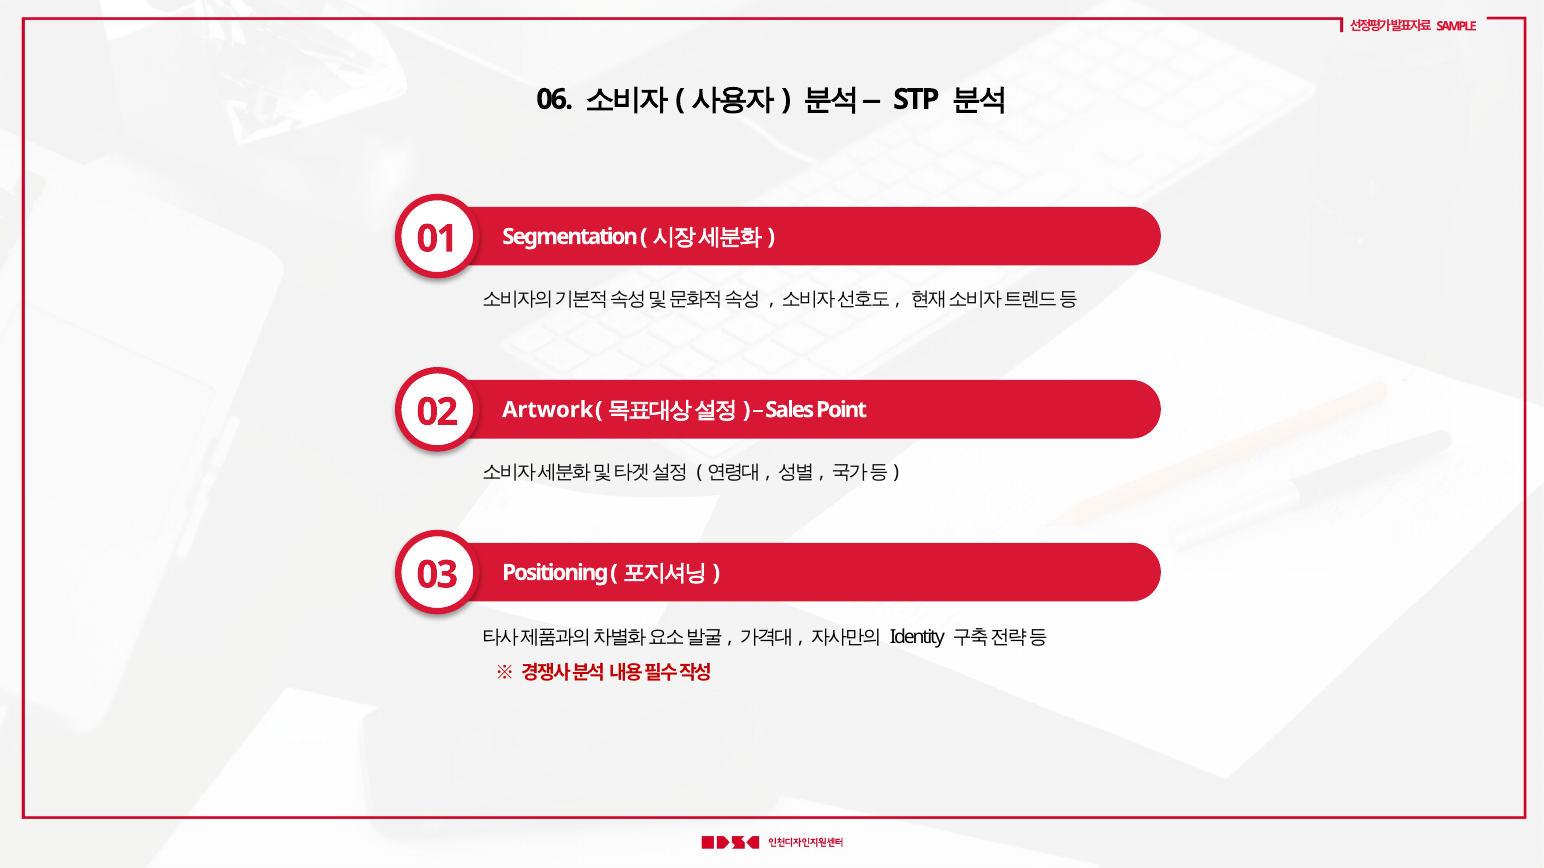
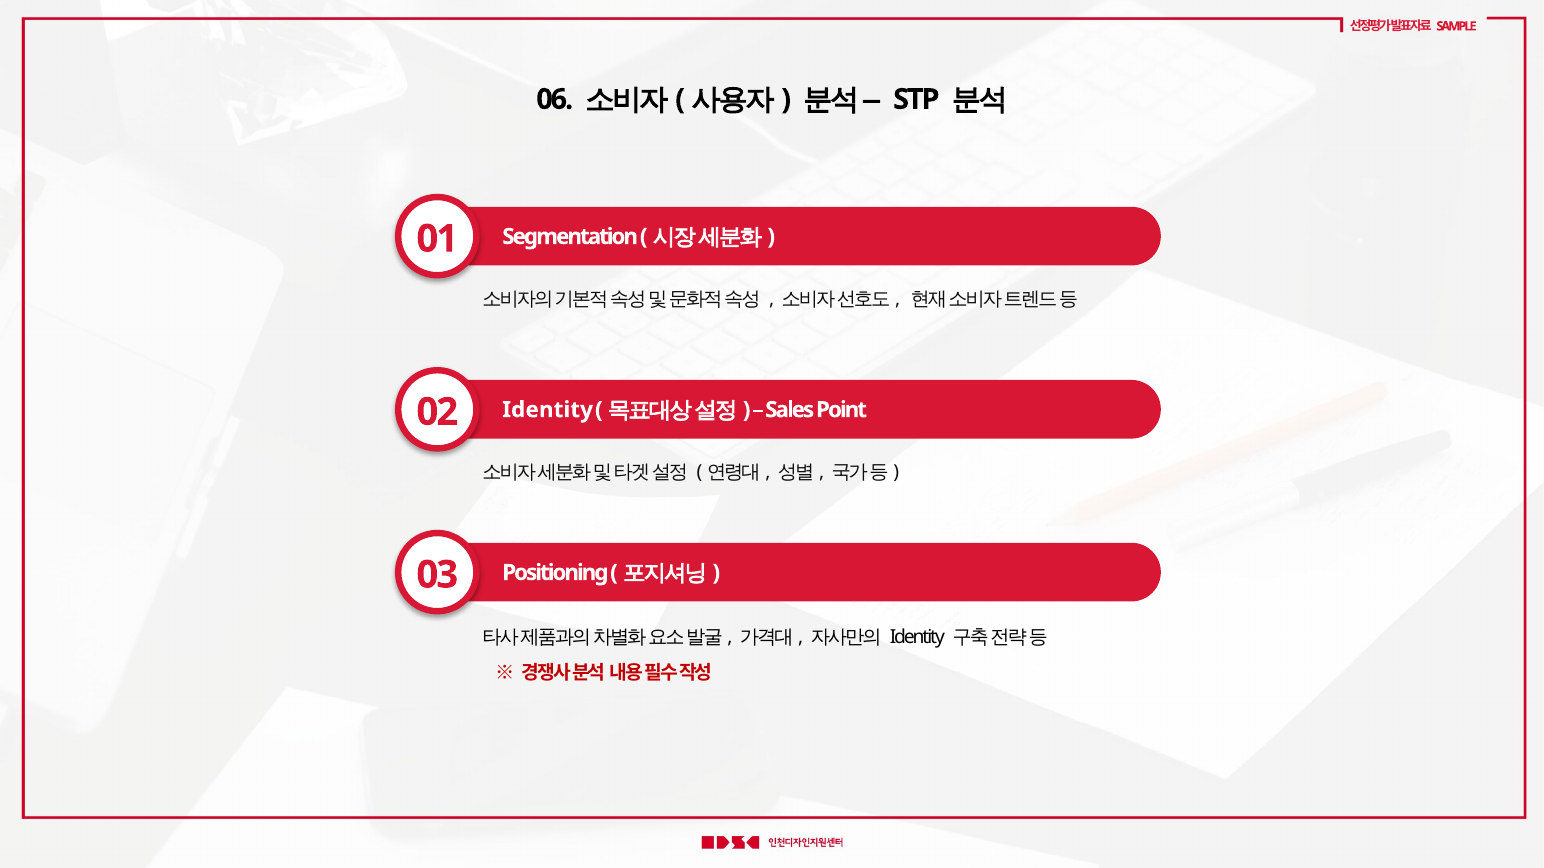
02 Artwork: Artwork -> Identity (548, 410)
